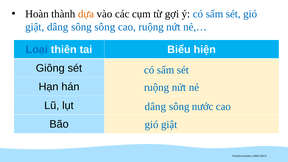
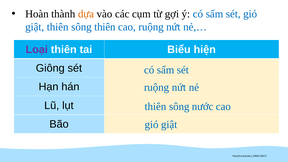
giật dâng: dâng -> thiên (58, 27)
sông sông: sông -> thiên (105, 27)
Loại colour: blue -> purple (37, 49)
dâng: dâng -> thiên (155, 106)
